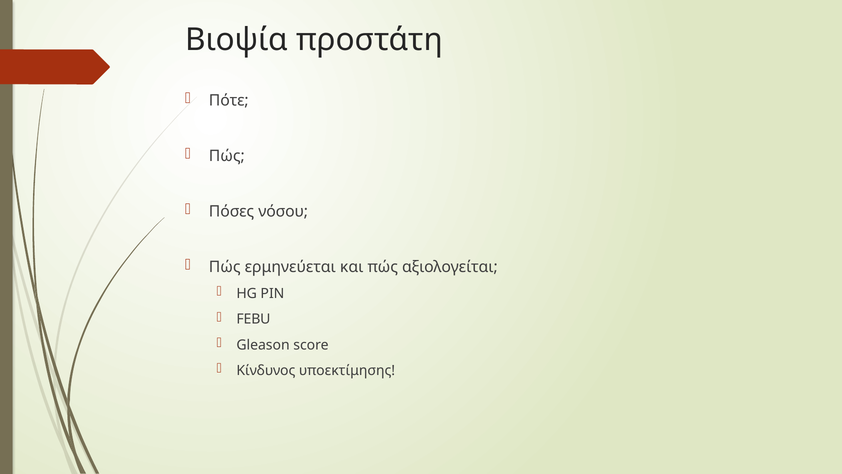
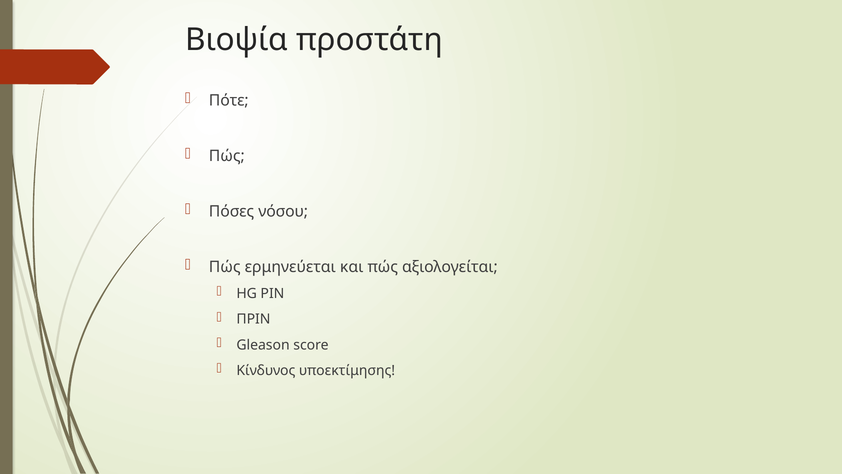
FEBU: FEBU -> ΠΡΙΝ (253, 319)
